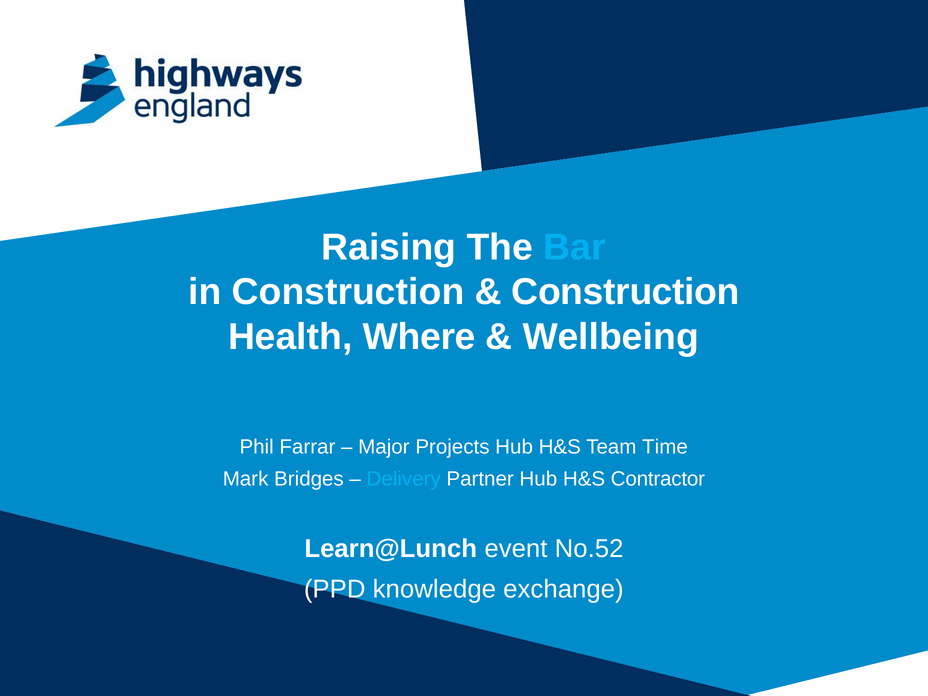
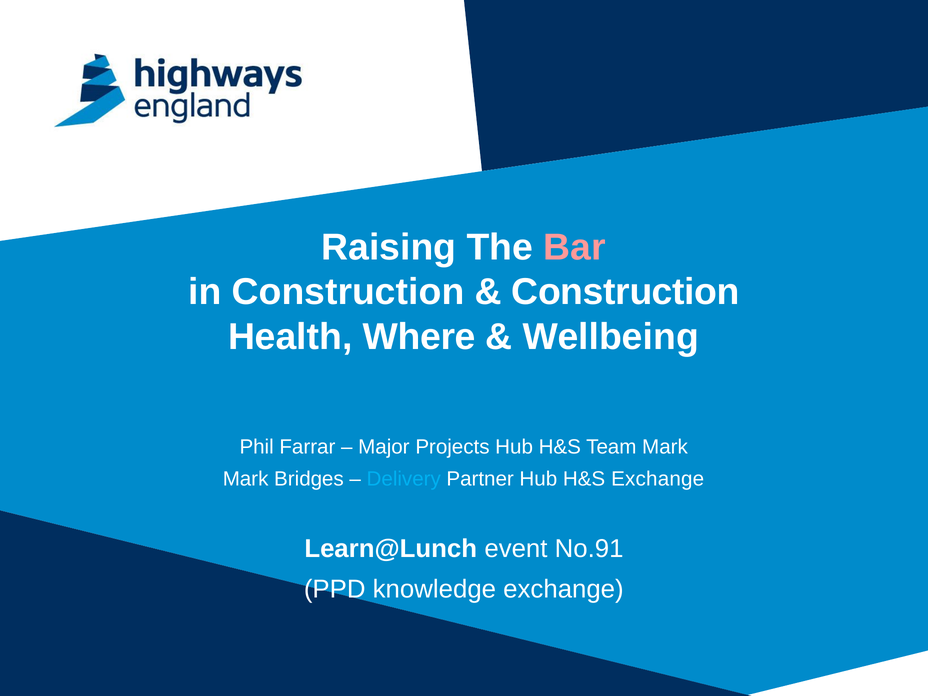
Bar colour: light blue -> pink (575, 247)
Team Time: Time -> Mark (665, 447)
H&S Contractor: Contractor -> Exchange (658, 479)
No.52: No.52 -> No.91 (589, 549)
